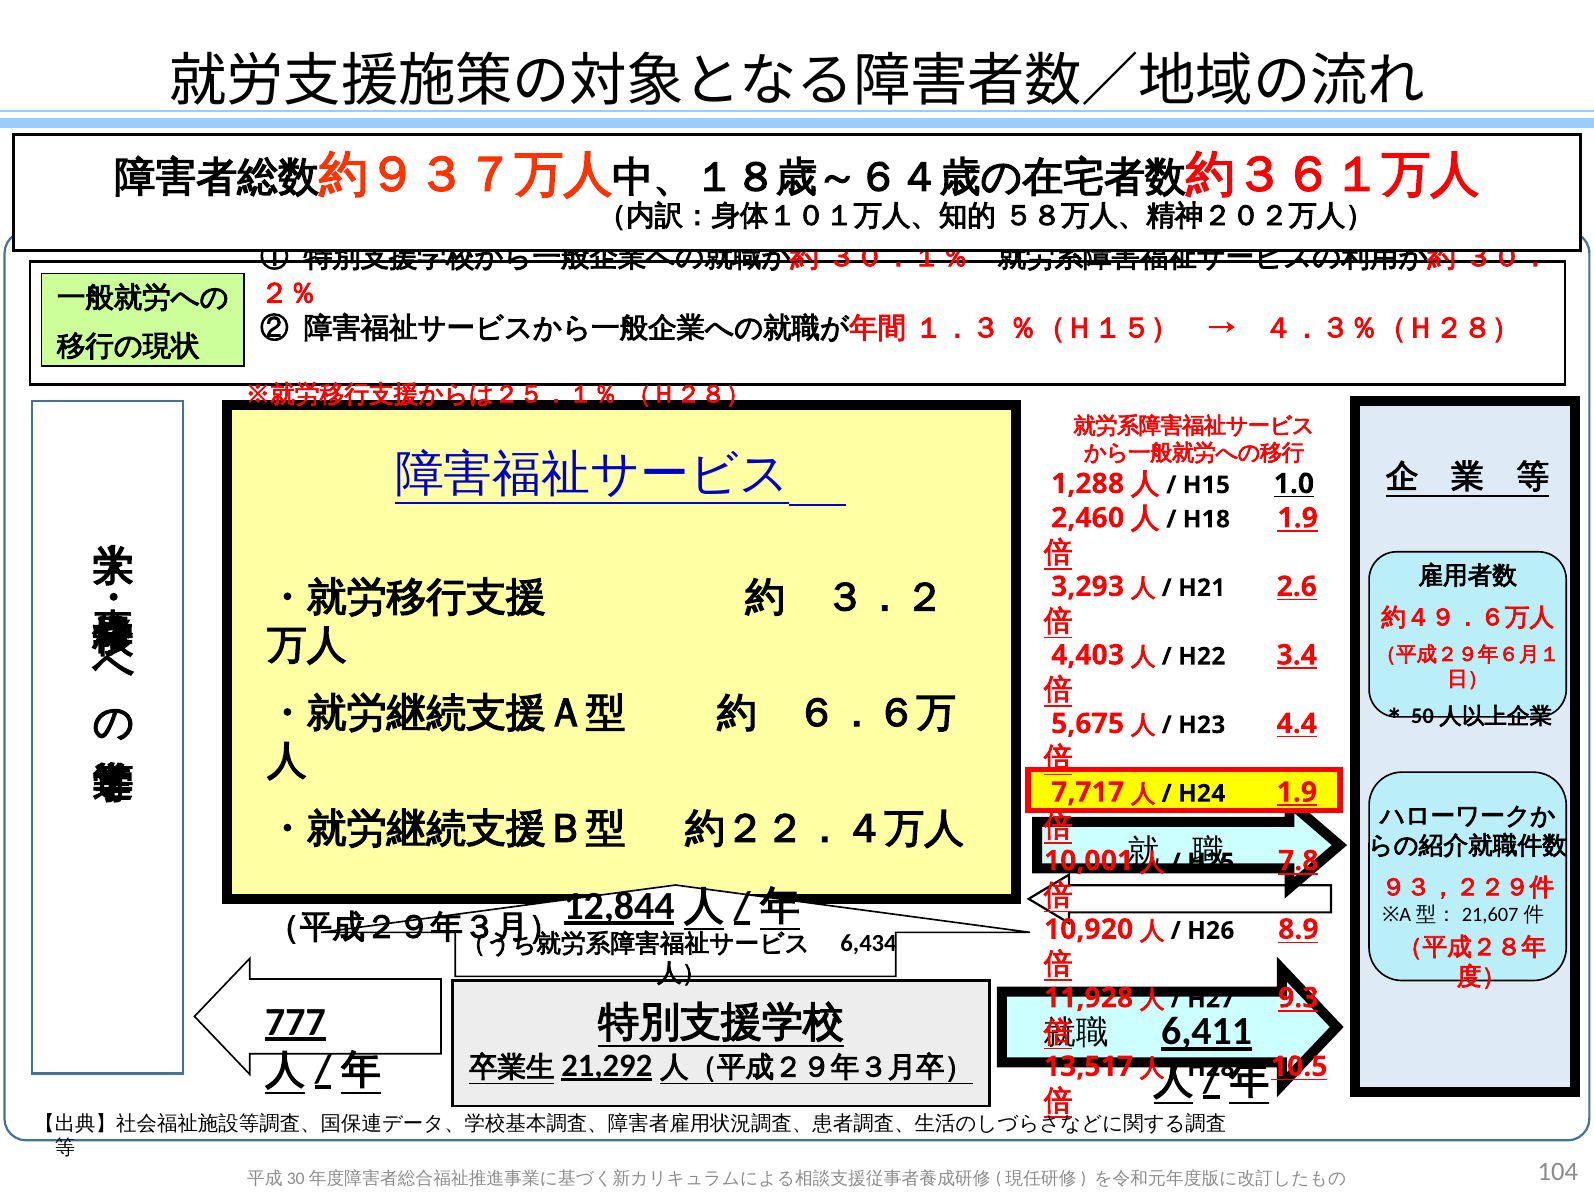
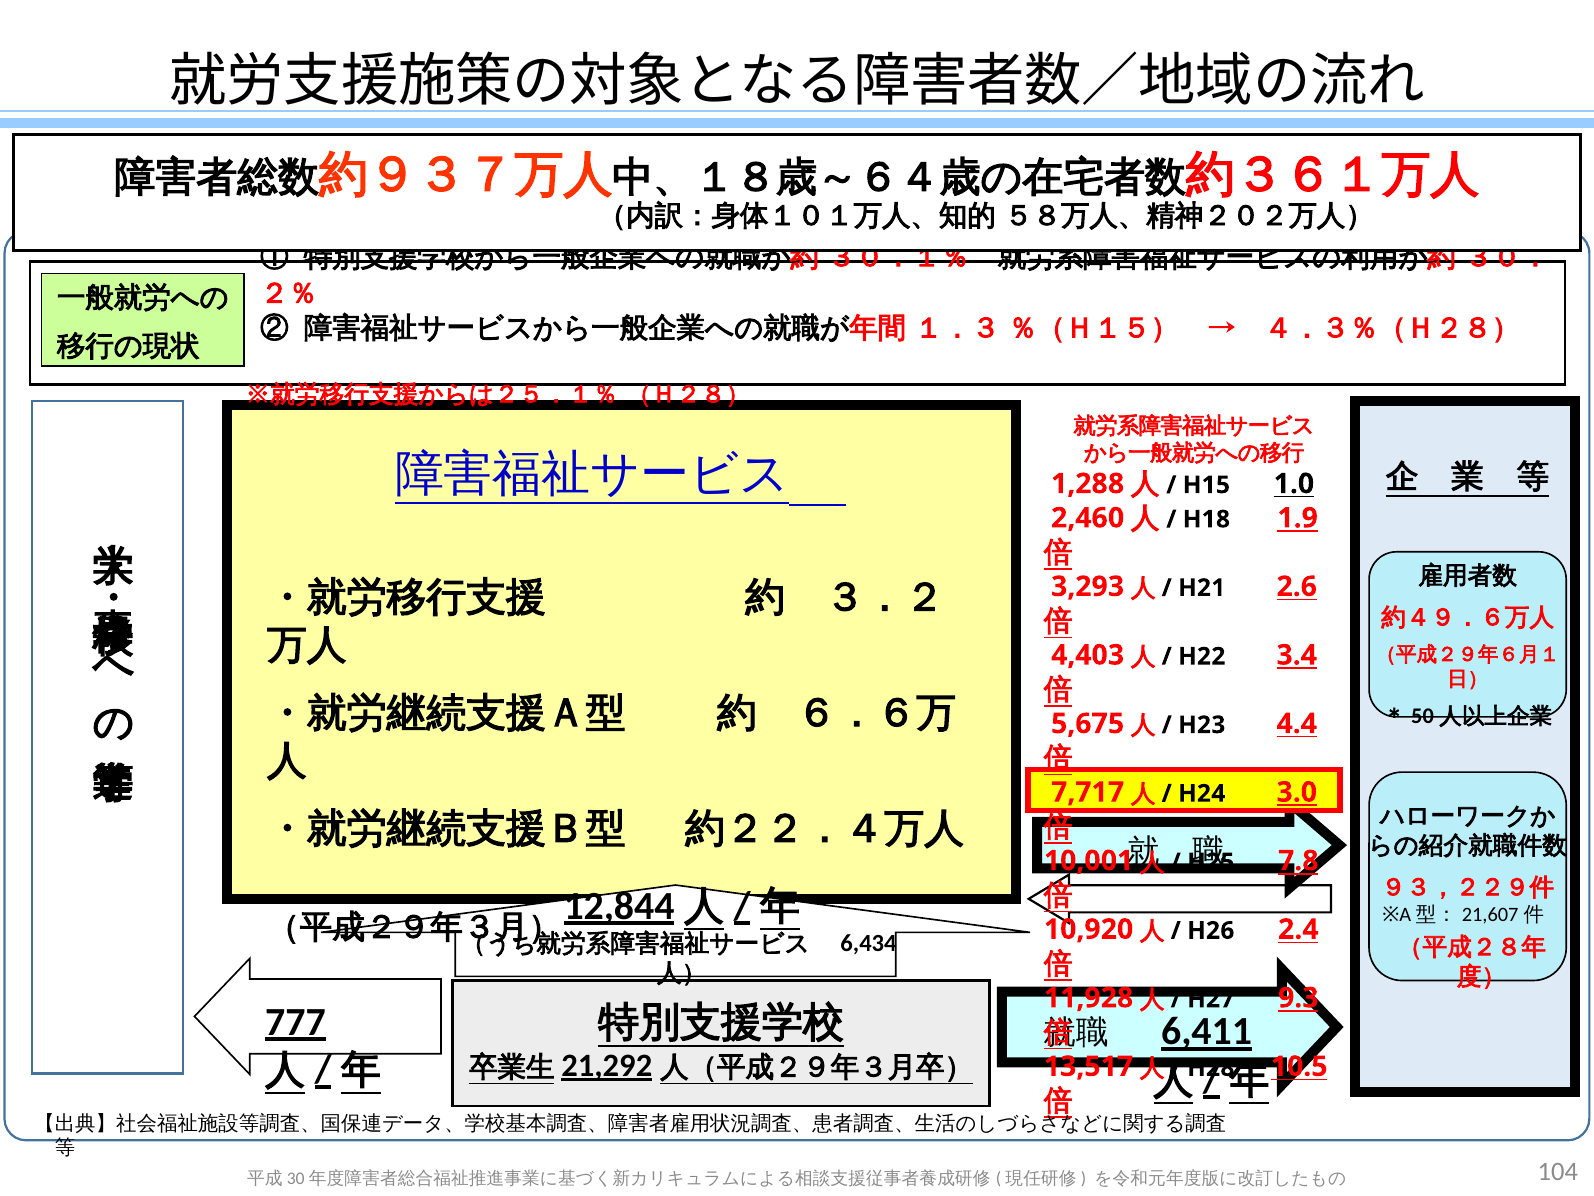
H24 1.9: 1.9 -> 3.0 (1297, 792)
8.9: 8.9 -> 2.4 (1298, 929)
